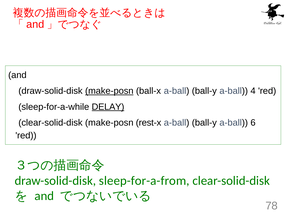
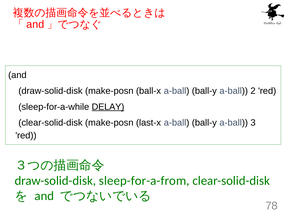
make-posn underline: present -> none (109, 91)
4: 4 -> 2 (253, 91)
rest-x: rest-x -> last-x (148, 123)
6: 6 -> 3 (253, 123)
